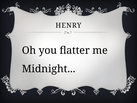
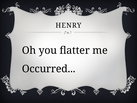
Midnight: Midnight -> Occurred (49, 69)
